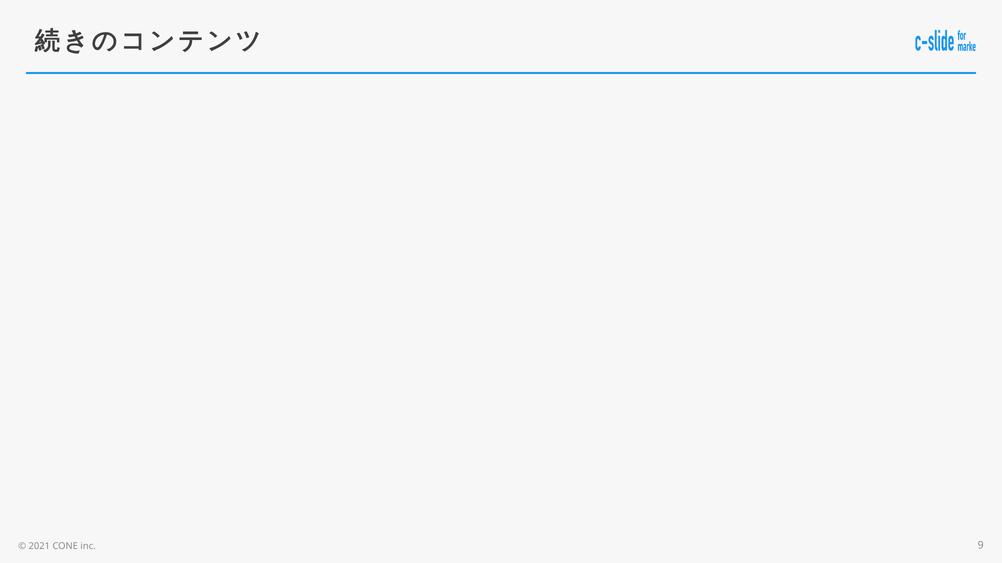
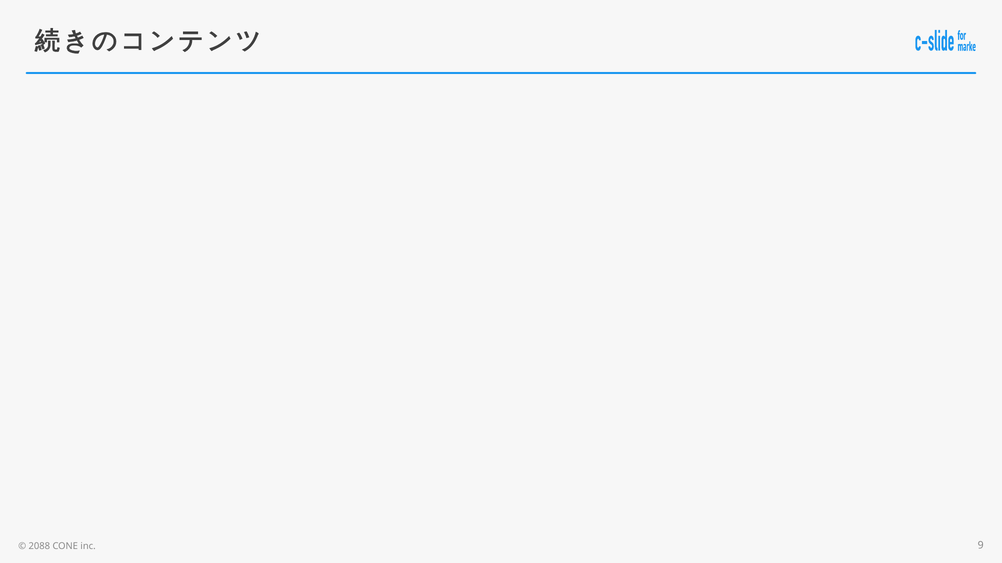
2021: 2021 -> 2088 (39, 547)
